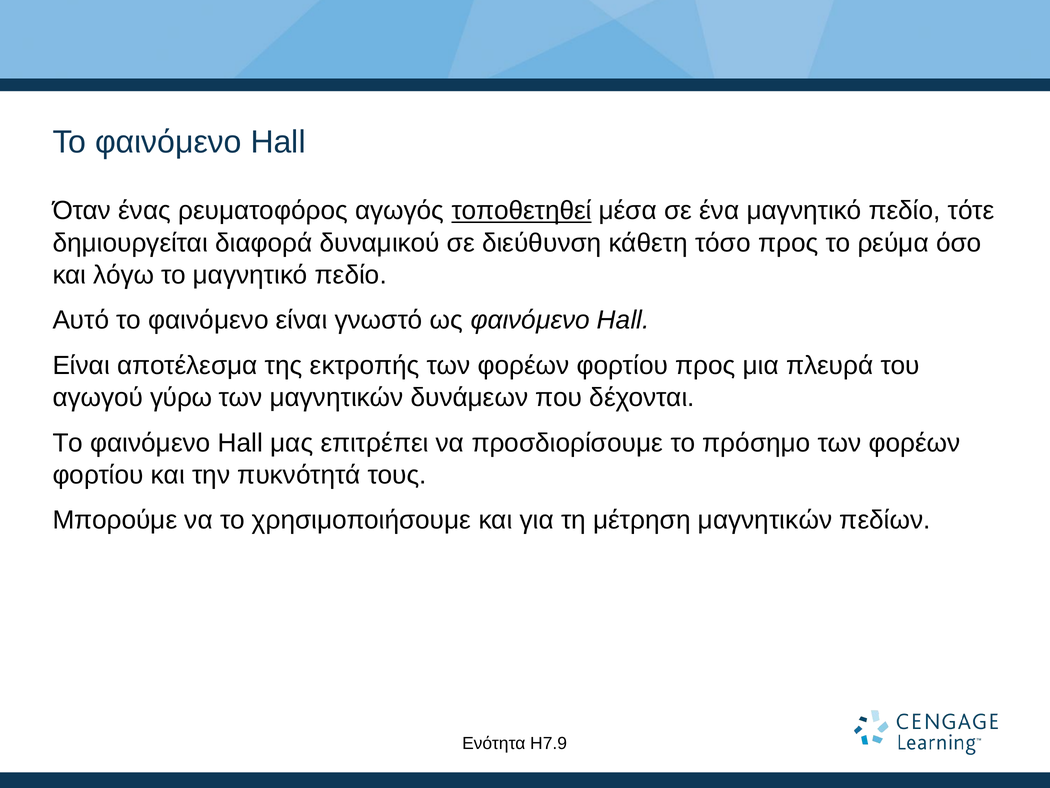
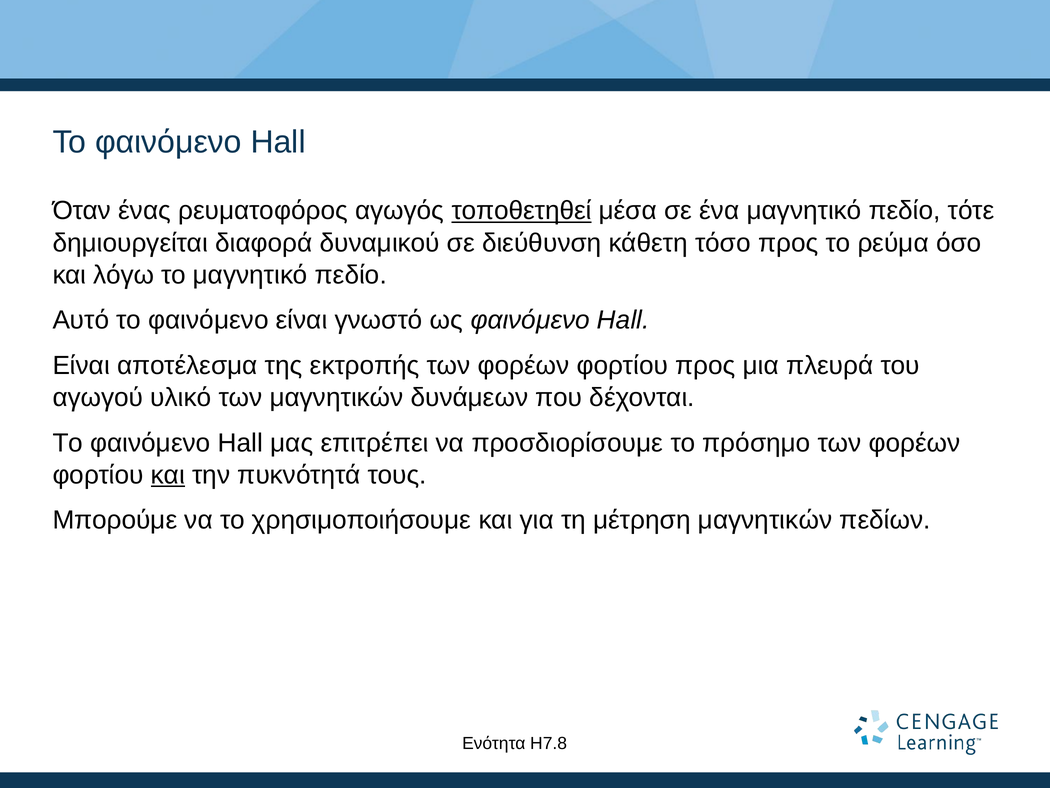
γύρω: γύρω -> υλικό (181, 397)
και underline: none -> present (168, 475)
Η7.9: Η7.9 -> Η7.8 (549, 743)
